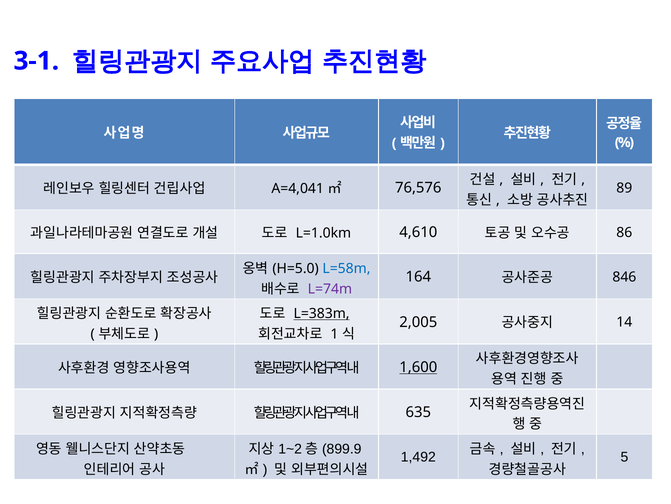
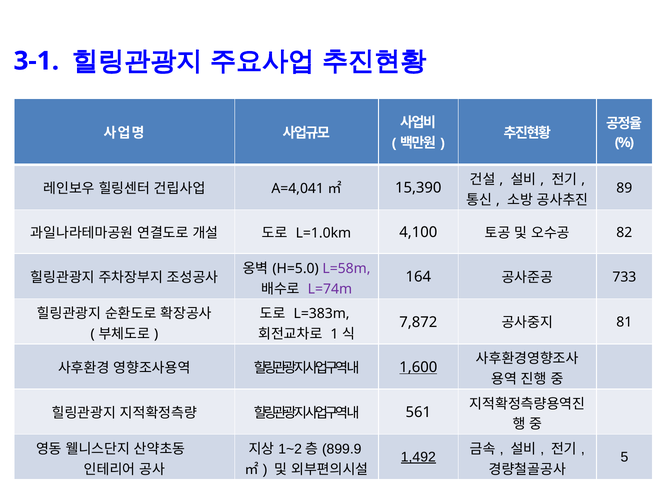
76,576: 76,576 -> 15,390 (418, 188)
4,610: 4,610 -> 4,100 (418, 232)
86: 86 -> 82 (624, 232)
L=58m colour: blue -> purple (346, 268)
846: 846 -> 733 (624, 277)
L=383m underline: present -> none (322, 313)
2,005: 2,005 -> 7,872 (418, 322)
14: 14 -> 81 (624, 322)
635: 635 -> 561 (418, 412)
1,492 underline: none -> present (418, 456)
